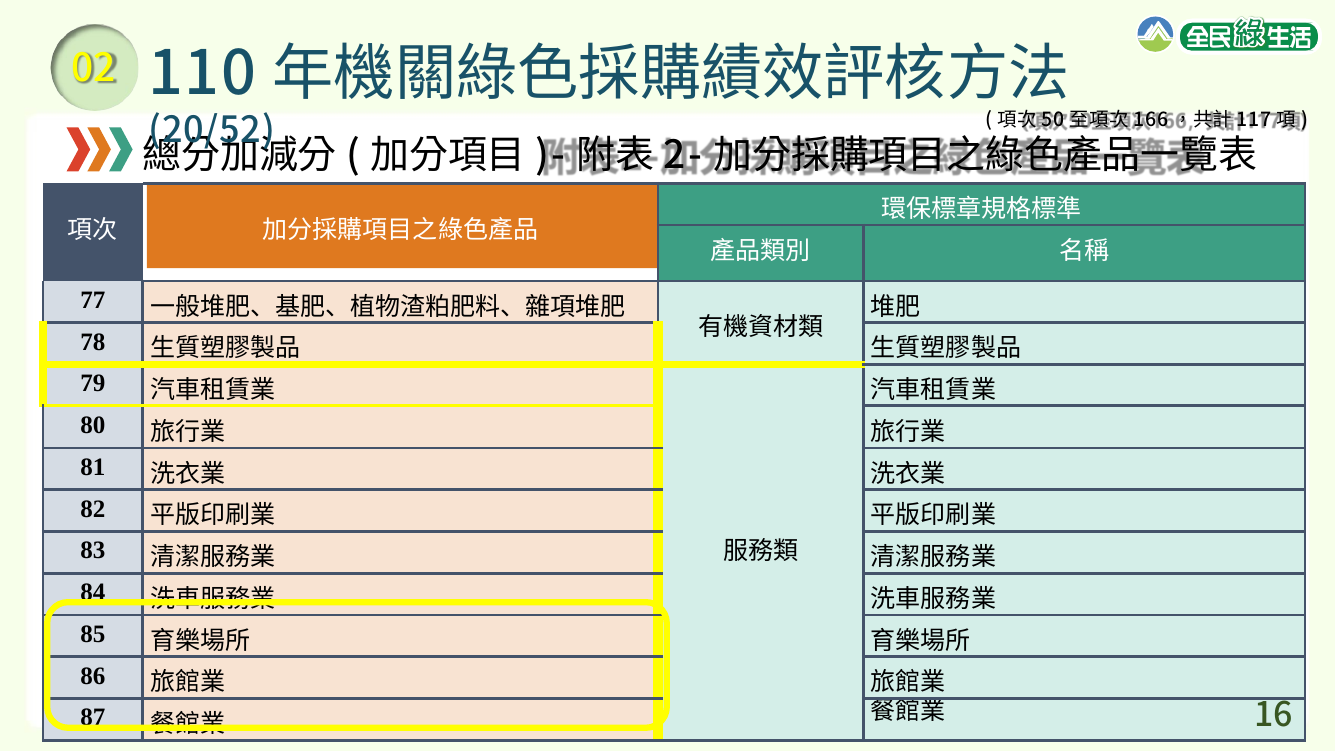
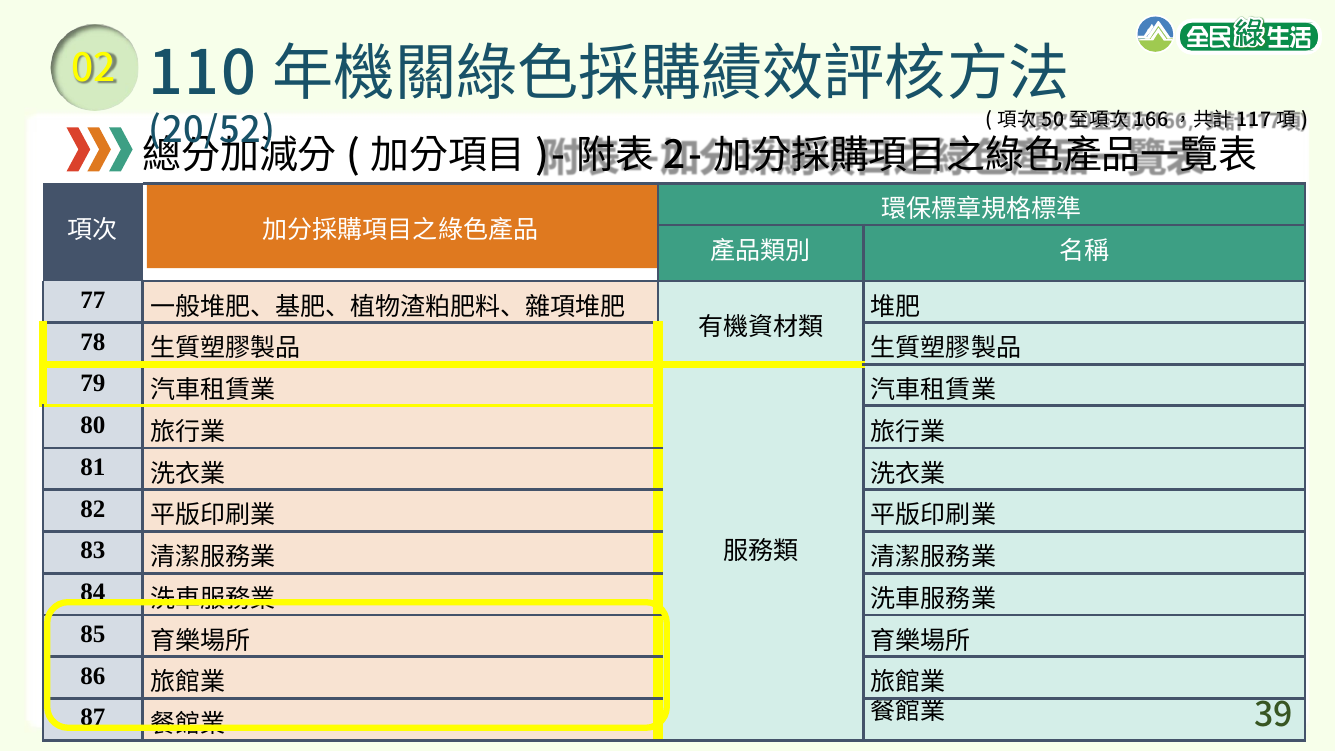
16: 16 -> 39 (1274, 715)
